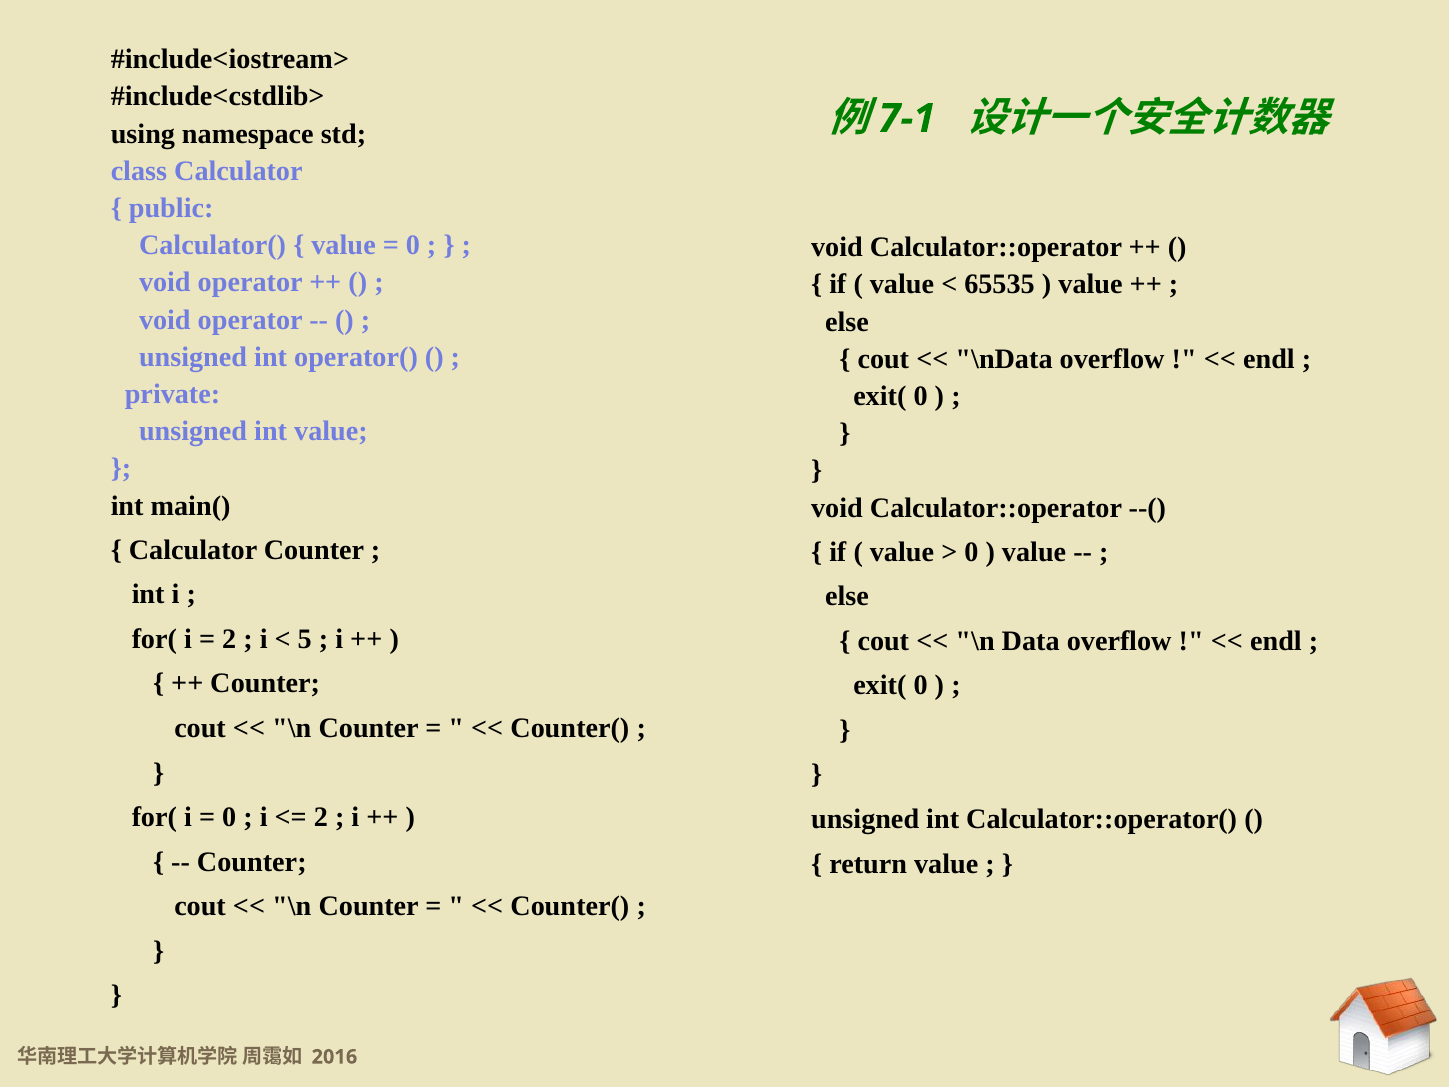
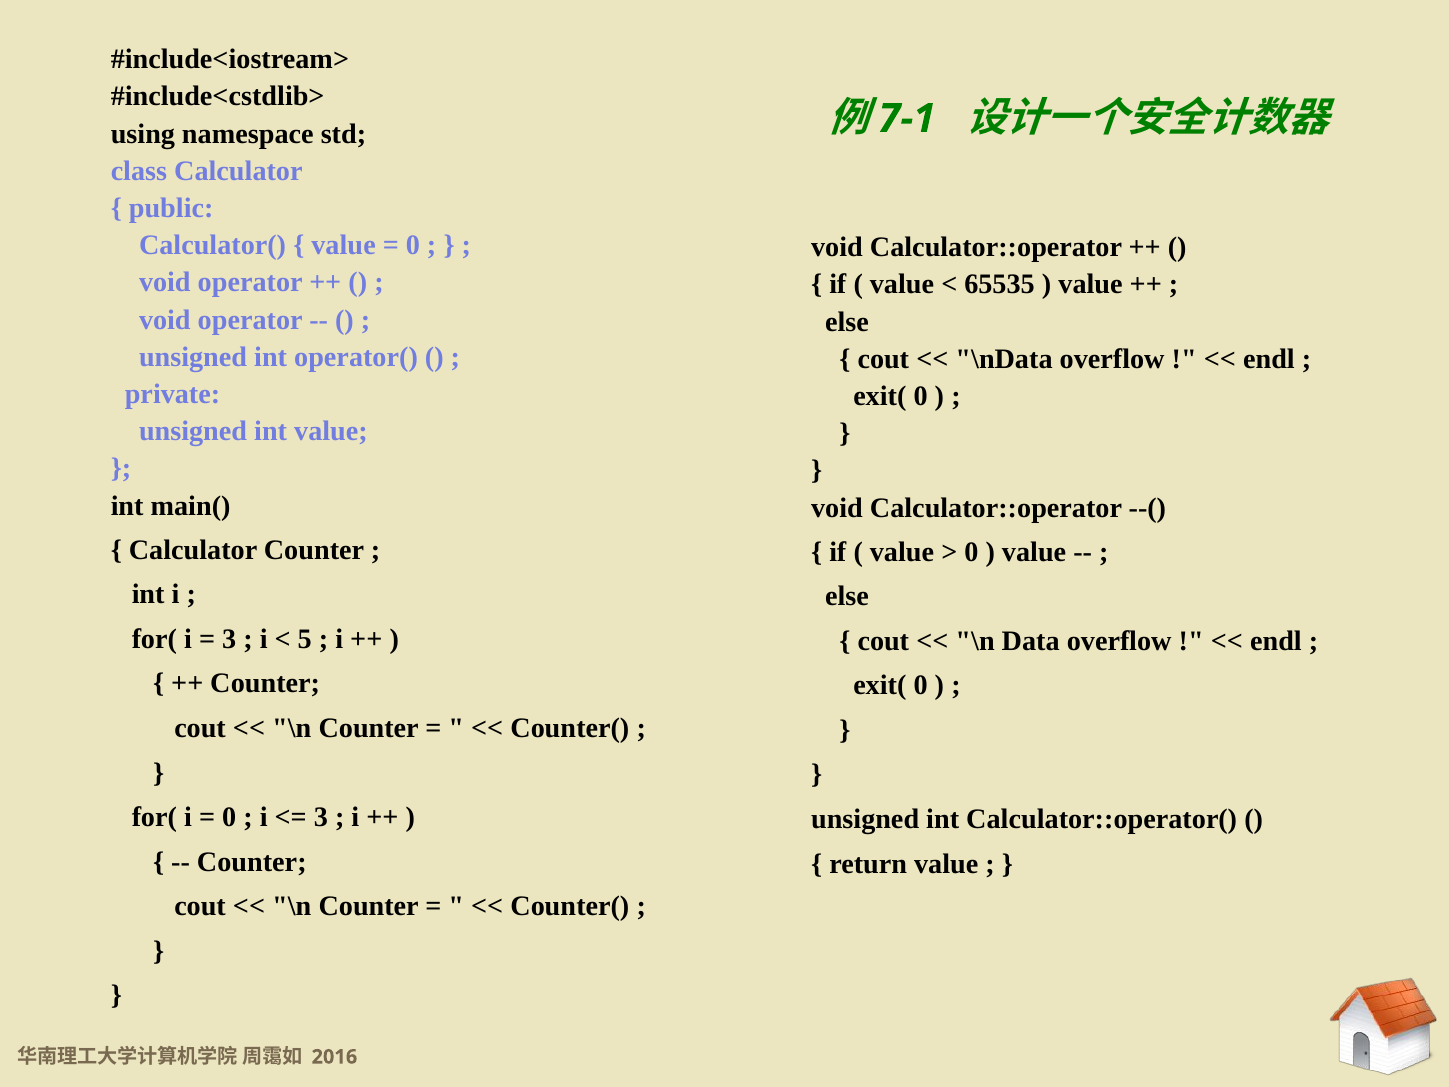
2: 2 -> 3 (229, 639)
2: 2 -> 3 (321, 817)
